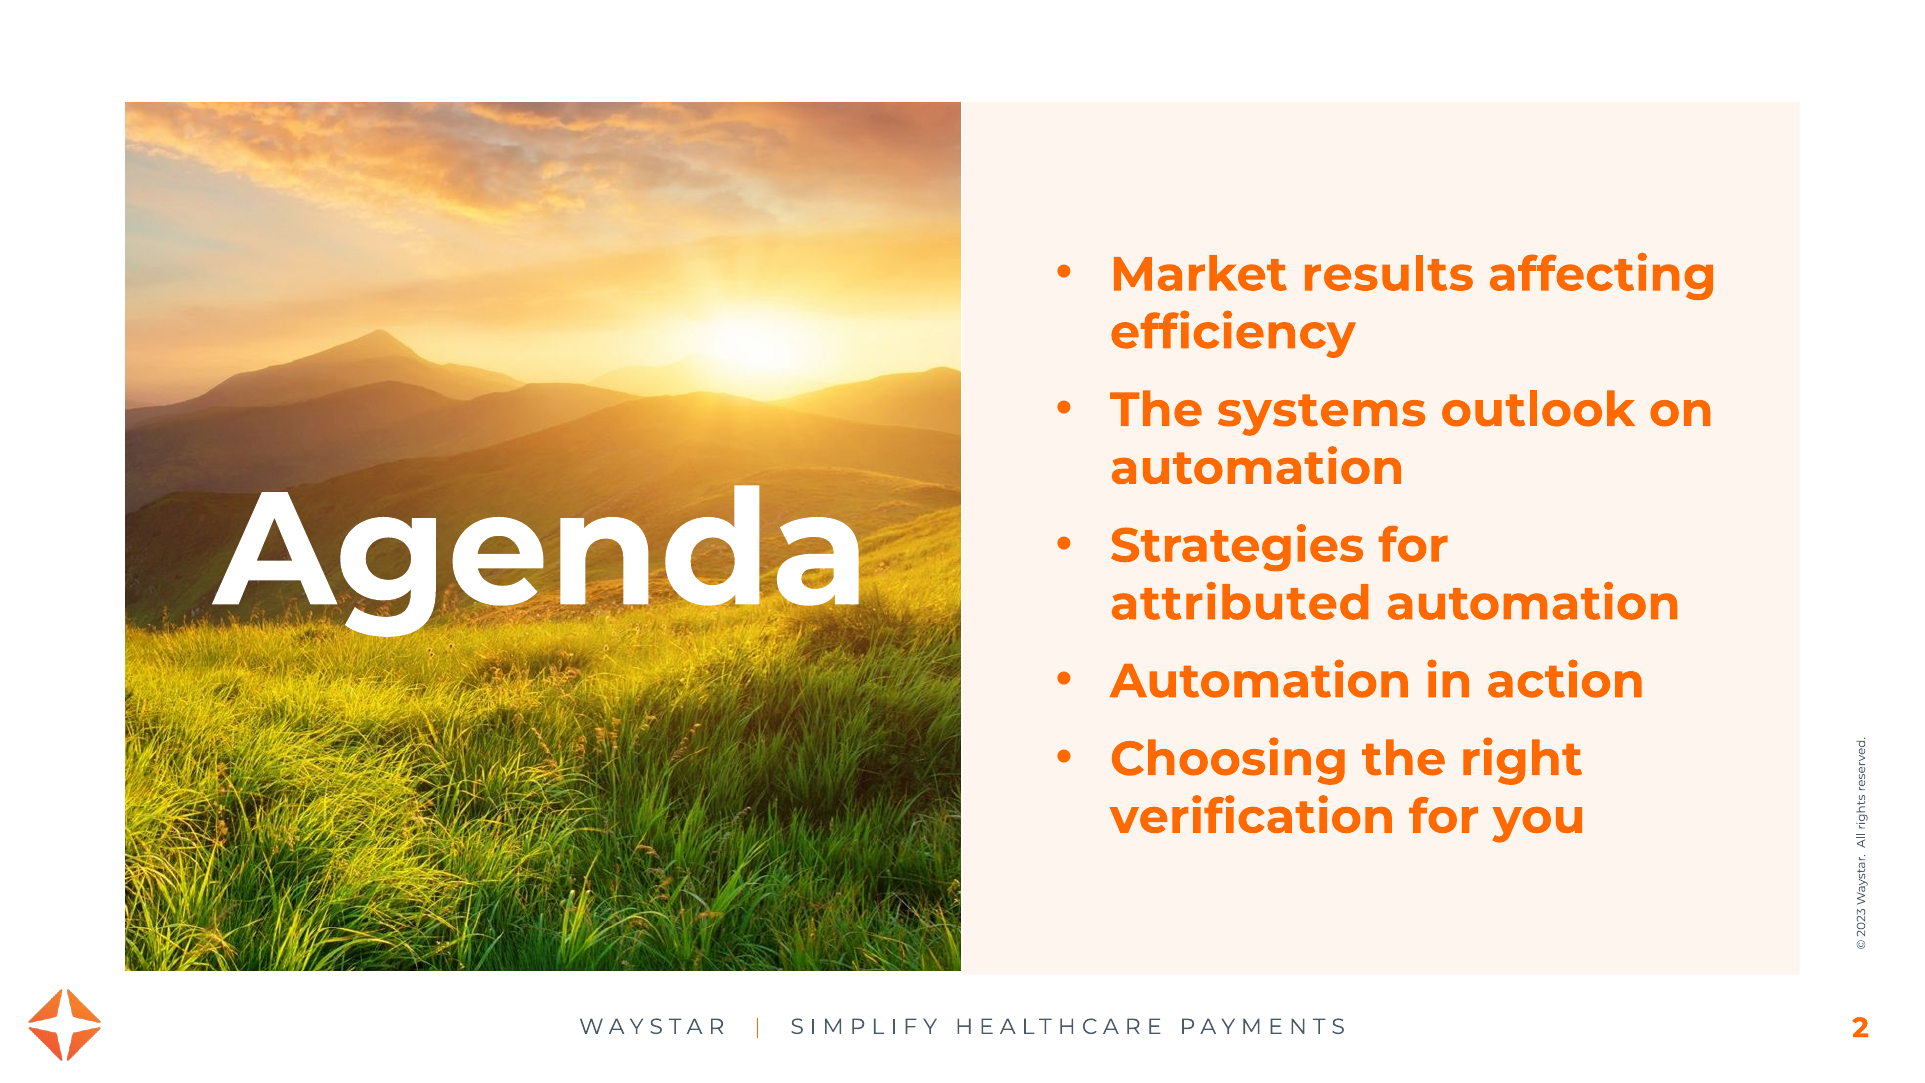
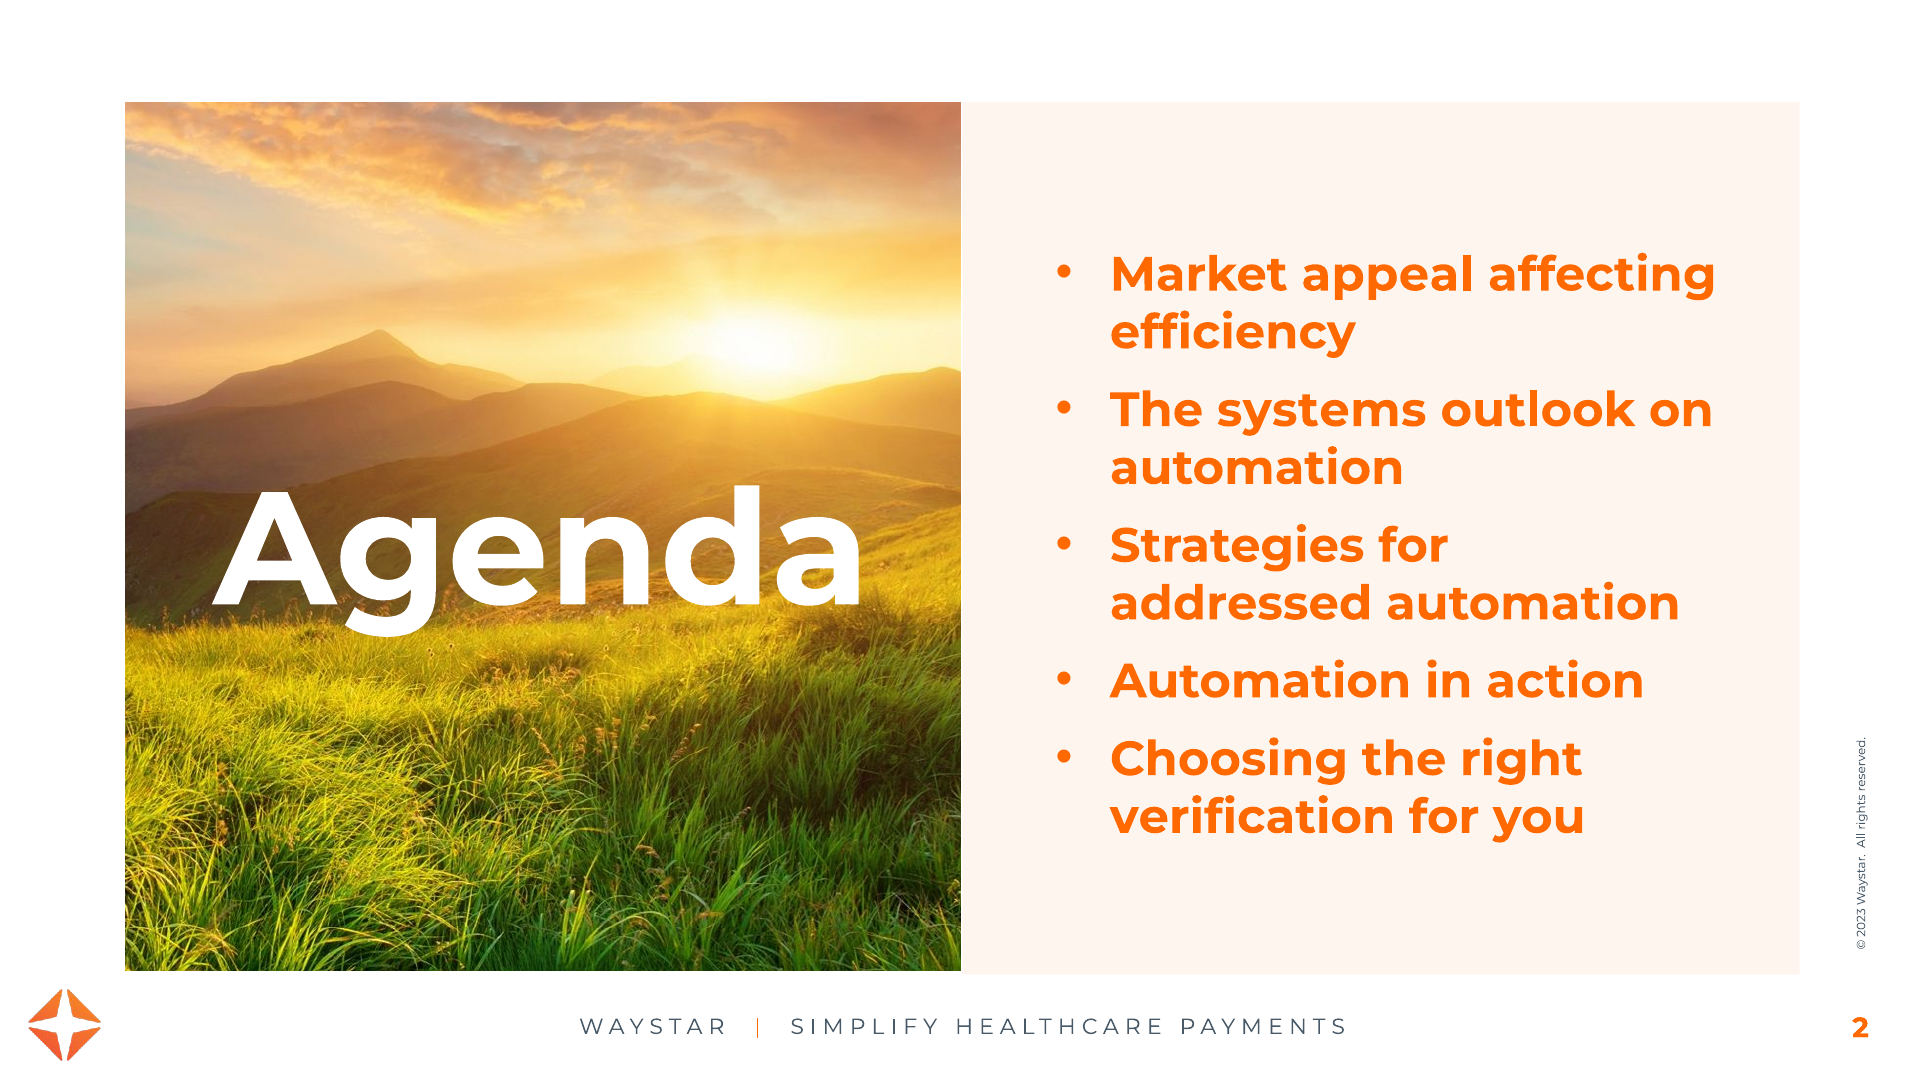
results: results -> appeal (1388, 275)
attributed: attributed -> addressed (1241, 603)
